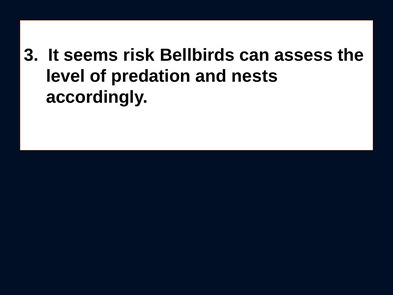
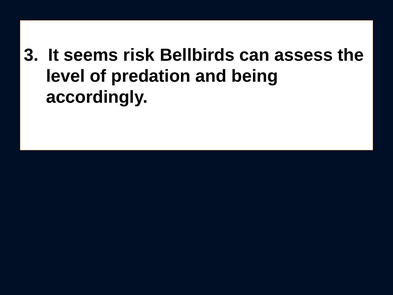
nests: nests -> being (255, 76)
